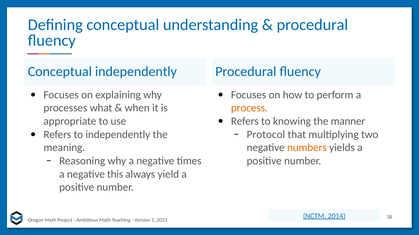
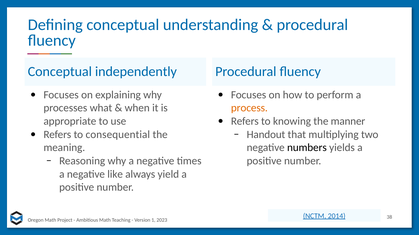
Protocol: Protocol -> Handout (266, 135)
to independently: independently -> consequential (118, 135)
numbers colour: orange -> black (307, 148)
this: this -> like (115, 175)
